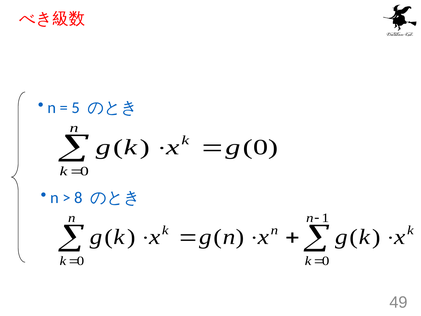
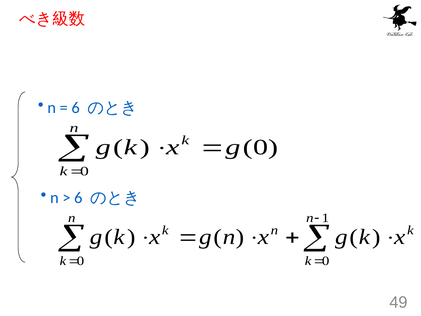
5: 5 -> 6 (76, 108)
8: 8 -> 6 (78, 198)
